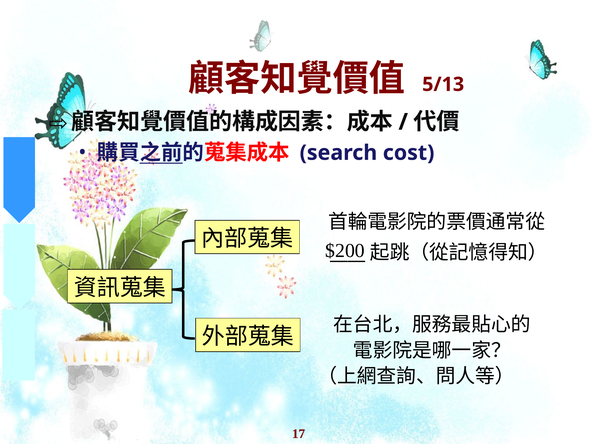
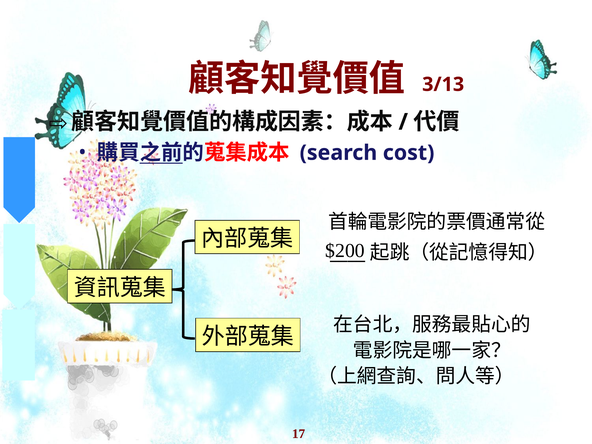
5/13: 5/13 -> 3/13 (443, 84)
